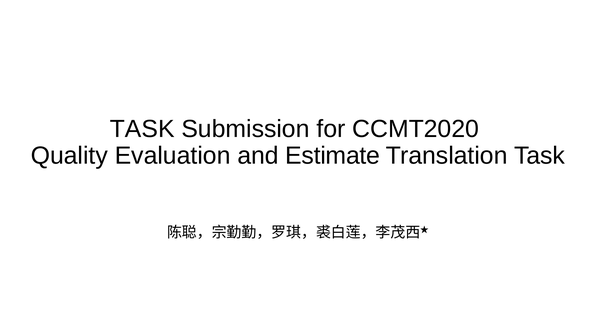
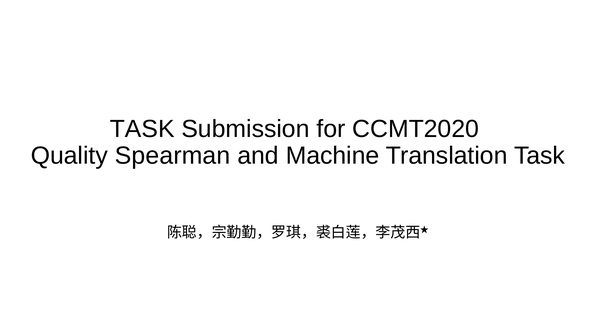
Evaluation: Evaluation -> Spearman (173, 156)
Estimate: Estimate -> Machine (333, 156)
